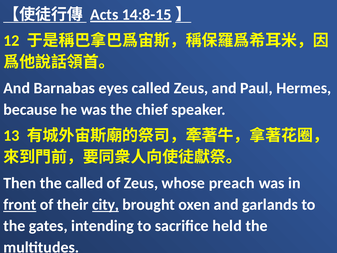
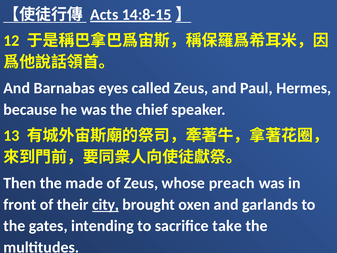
the called: called -> made (84, 183)
front underline: present -> none (20, 204)
held: held -> take (227, 226)
